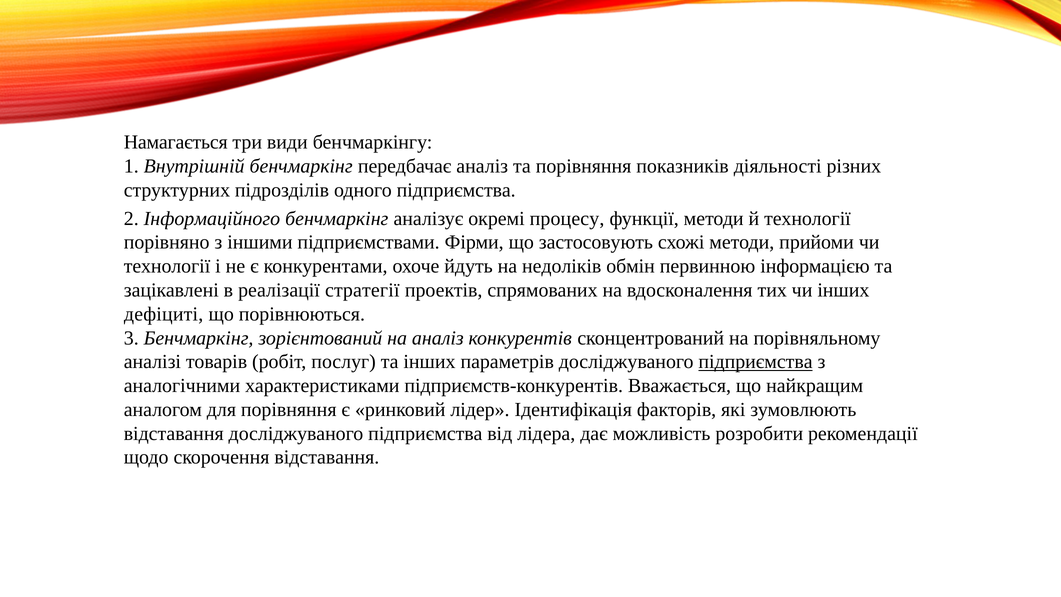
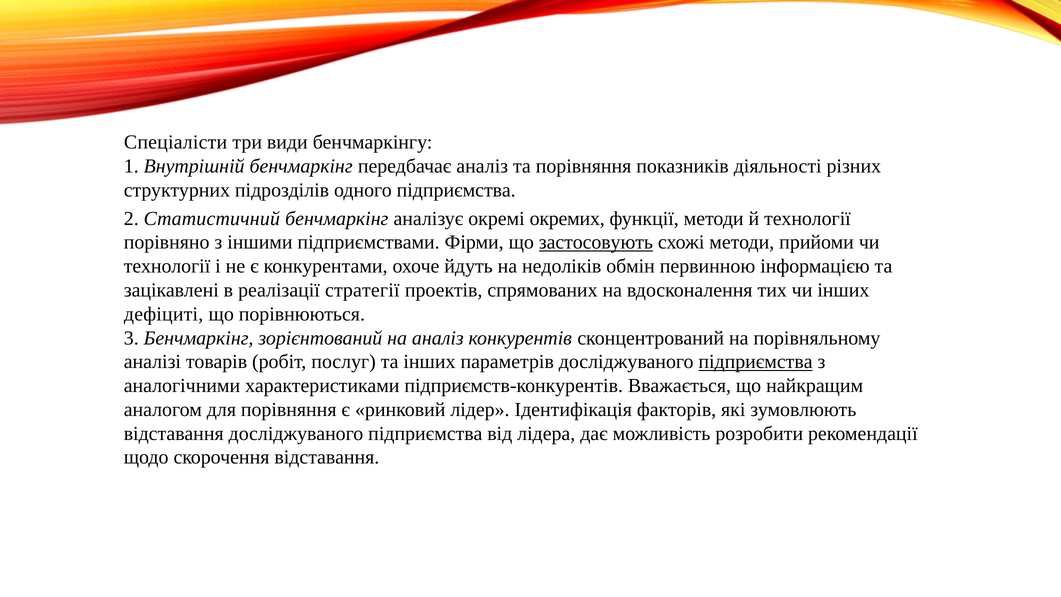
Намагається: Намагається -> Спеціалісти (176, 142)
Інформаційного: Інформаційного -> Статистичний (212, 218)
процесу: процесу -> окремих (567, 218)
застосовують underline: none -> present (596, 242)
